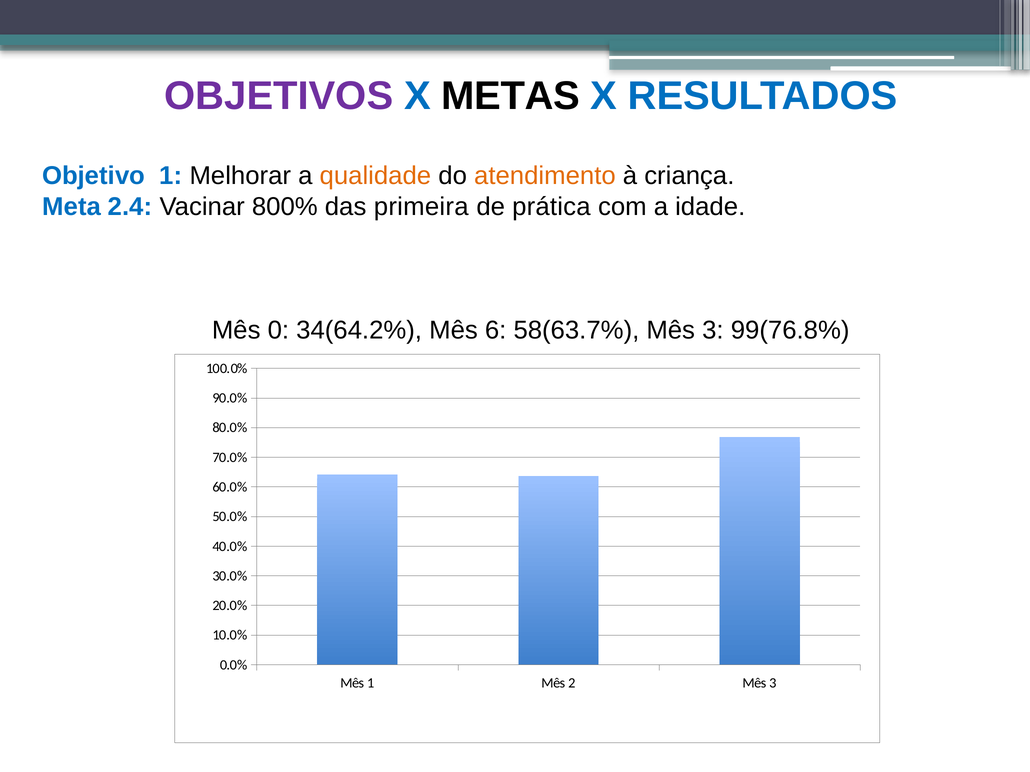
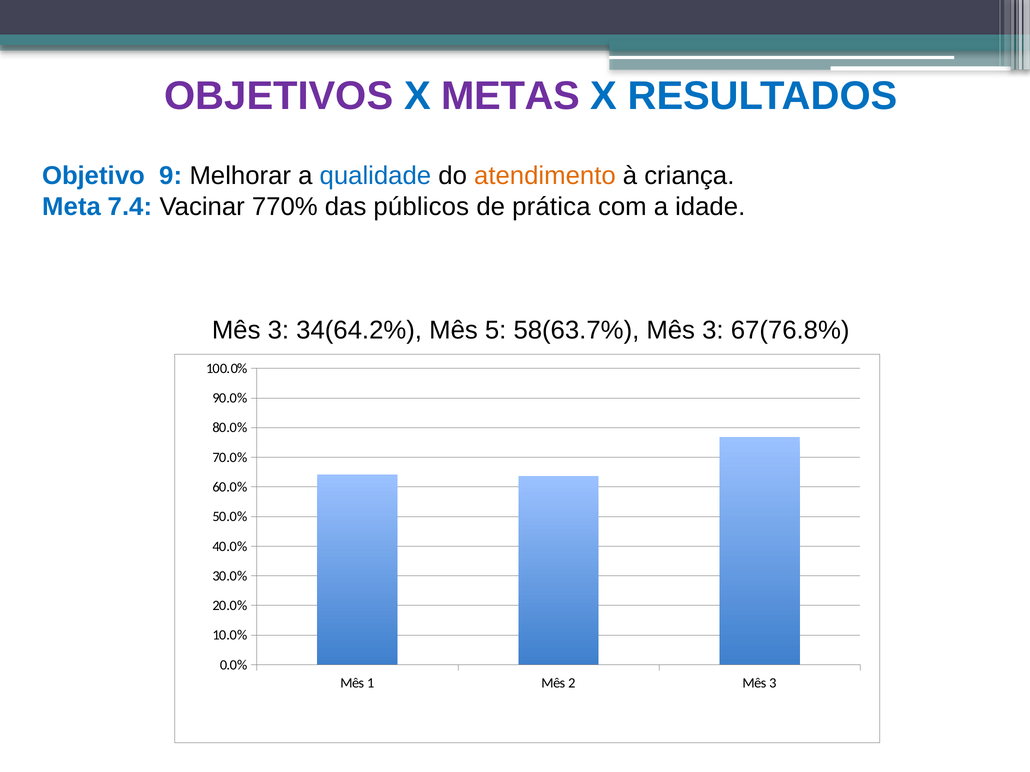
METAS colour: black -> purple (511, 96)
Objetivo 1: 1 -> 9 (171, 176)
qualidade colour: orange -> blue (375, 176)
2.4: 2.4 -> 7.4 (130, 207)
800%: 800% -> 770% (285, 207)
primeira: primeira -> públicos (421, 207)
0: 0 -> 3 (278, 330)
6: 6 -> 5 (496, 330)
99(76.8%: 99(76.8% -> 67(76.8% (790, 330)
